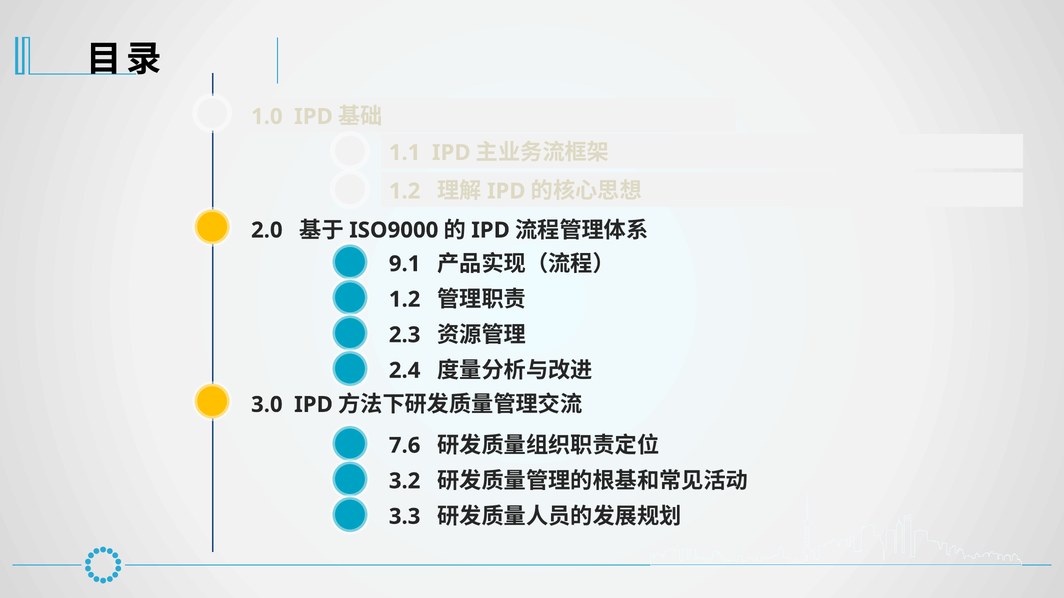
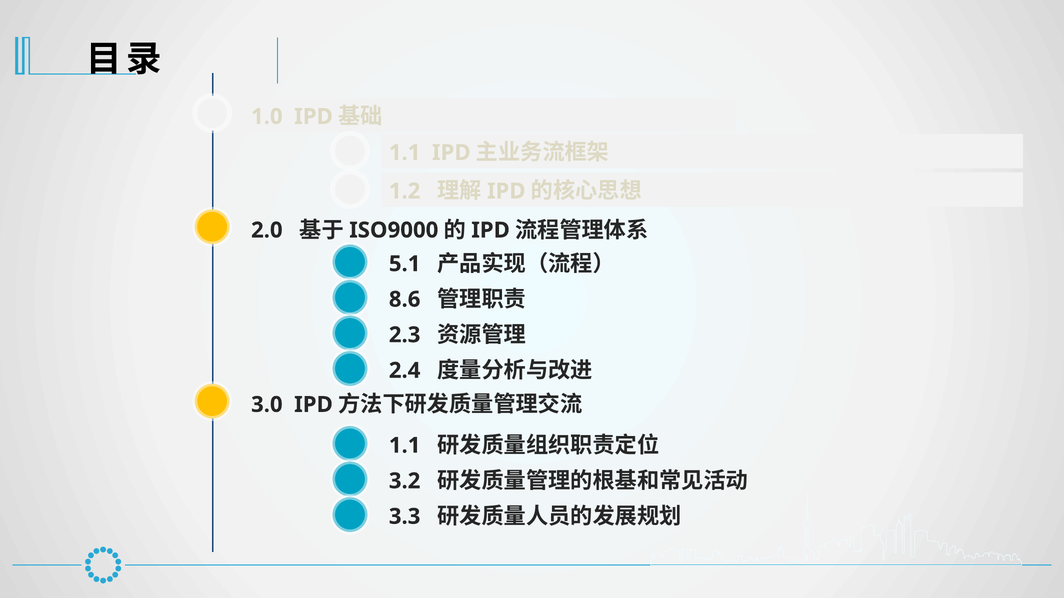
9.1: 9.1 -> 5.1 (405, 264)
1.2: 1.2 -> 8.6 (405, 300)
7.6: 7.6 -> 1.1 (405, 446)
